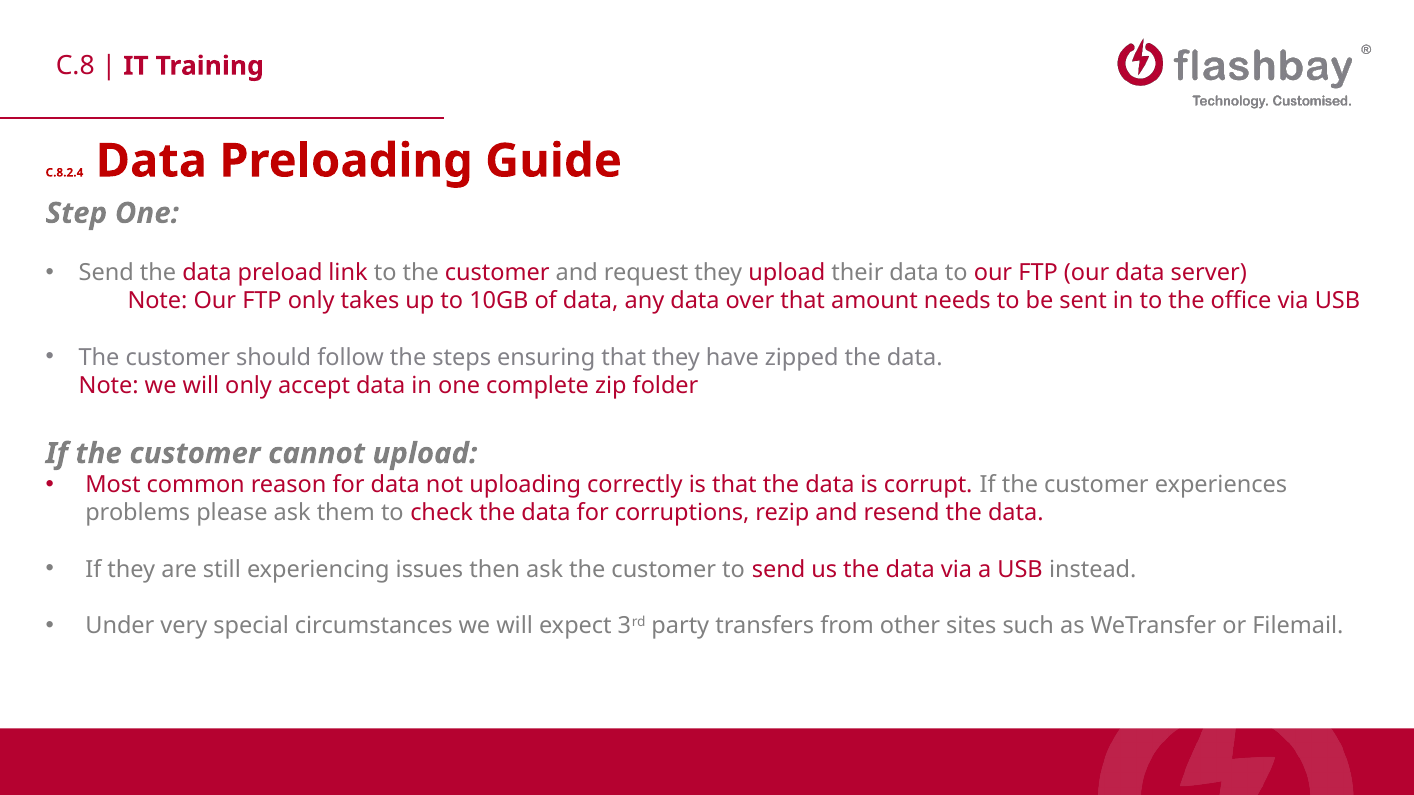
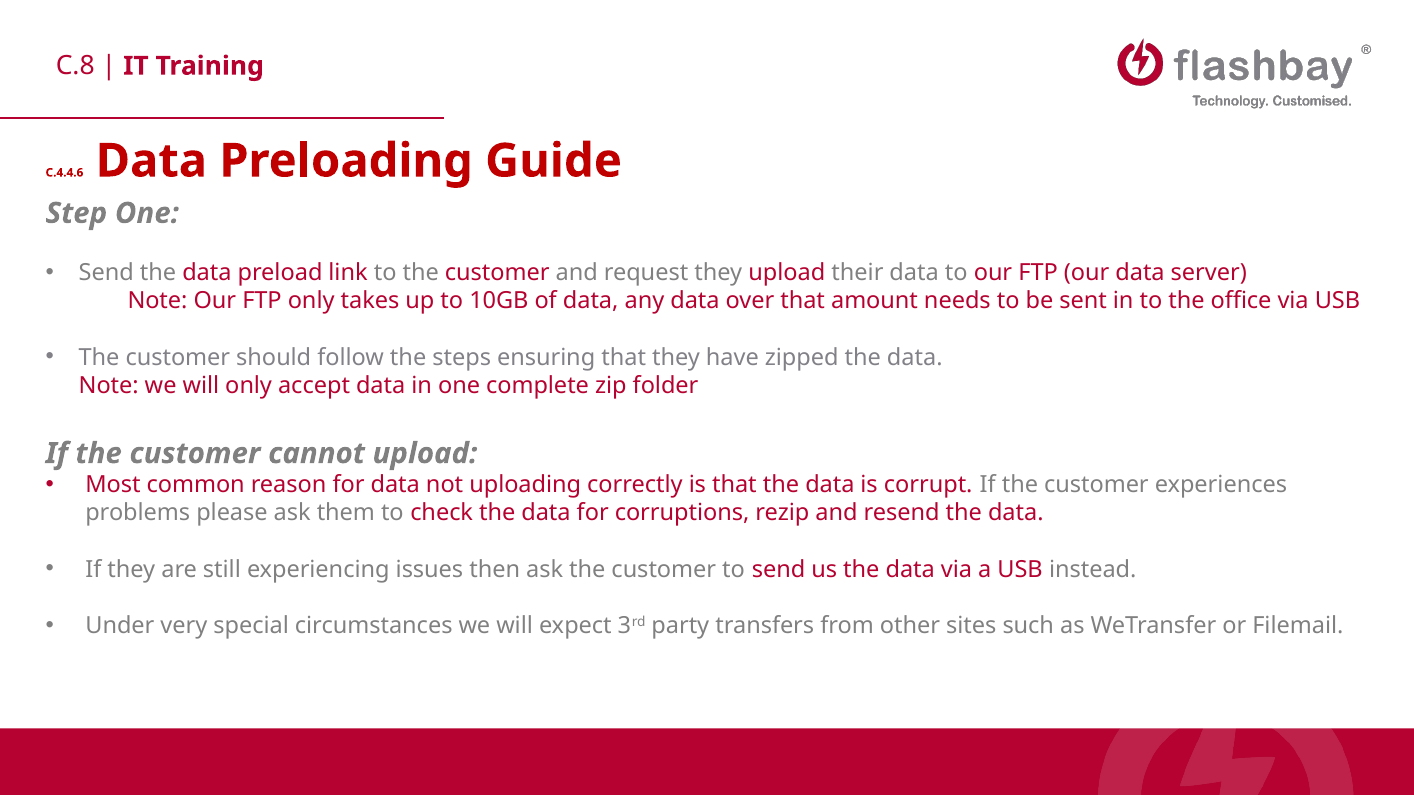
C.8.2.4: C.8.2.4 -> C.4.4.6 (64, 173)
